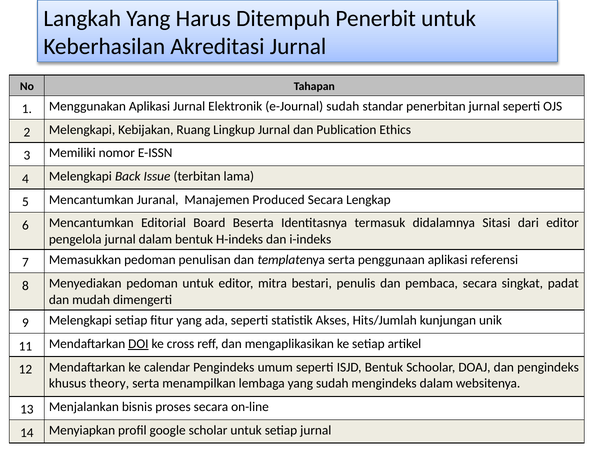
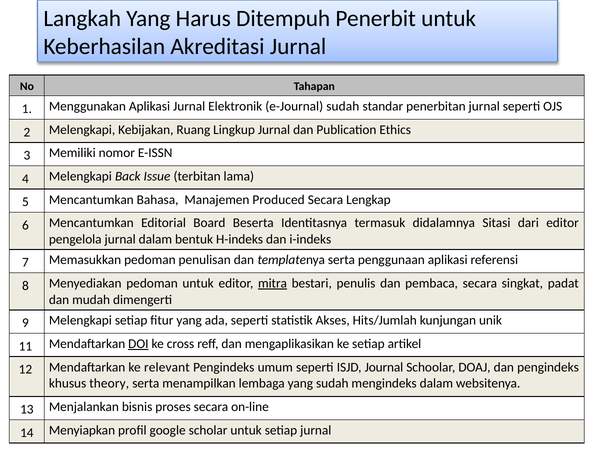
Juranal: Juranal -> Bahasa (158, 200)
mitra underline: none -> present (273, 283)
calendar: calendar -> relevant (167, 367)
ISJD Bentuk: Bentuk -> Journal (384, 367)
